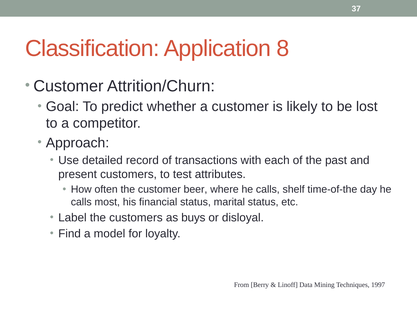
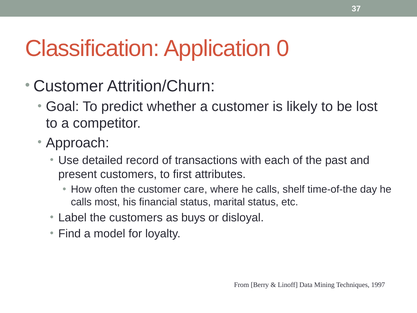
8: 8 -> 0 (283, 49)
test: test -> first (182, 174)
beer: beer -> care (195, 189)
